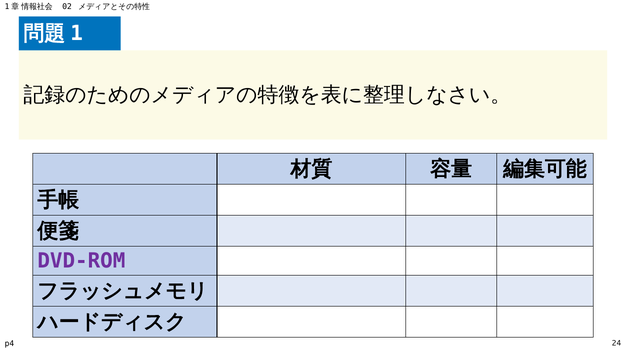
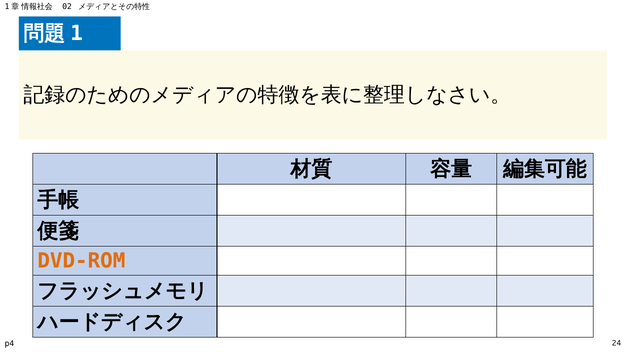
DVD-ROM colour: purple -> orange (81, 261)
